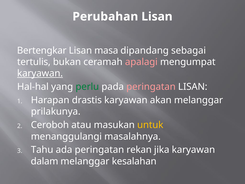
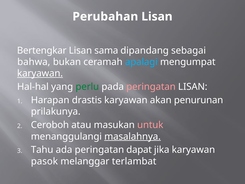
masa: masa -> sama (106, 50)
tertulis: tertulis -> bahwa (34, 62)
apalagi colour: pink -> light blue (141, 62)
akan melanggar: melanggar -> penurunan (199, 100)
untuk colour: yellow -> pink (150, 125)
masalahnya underline: none -> present (132, 136)
rekan: rekan -> dapat (139, 150)
dalam: dalam -> pasok (44, 161)
kesalahan: kesalahan -> terlambat (134, 161)
